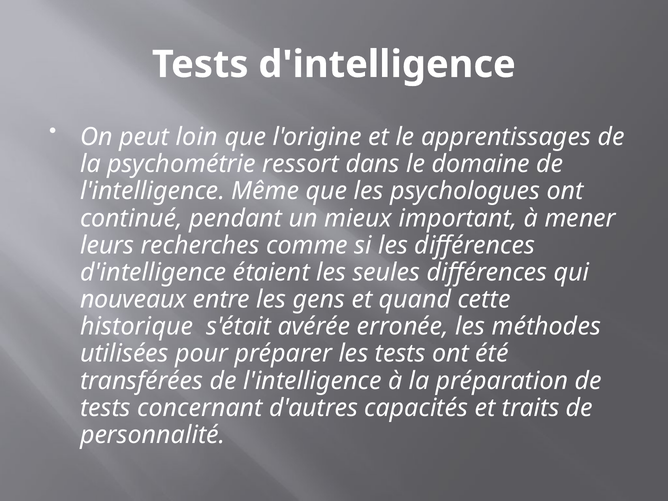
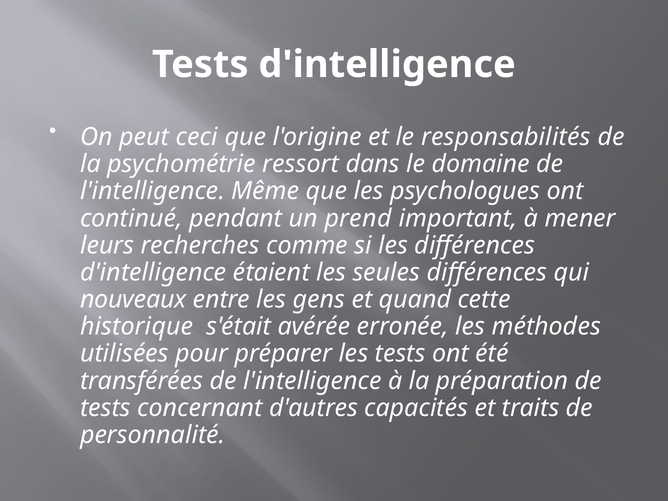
loin: loin -> ceci (197, 137)
apprentissages: apprentissages -> responsabilités (506, 137)
mieux: mieux -> prend (358, 218)
